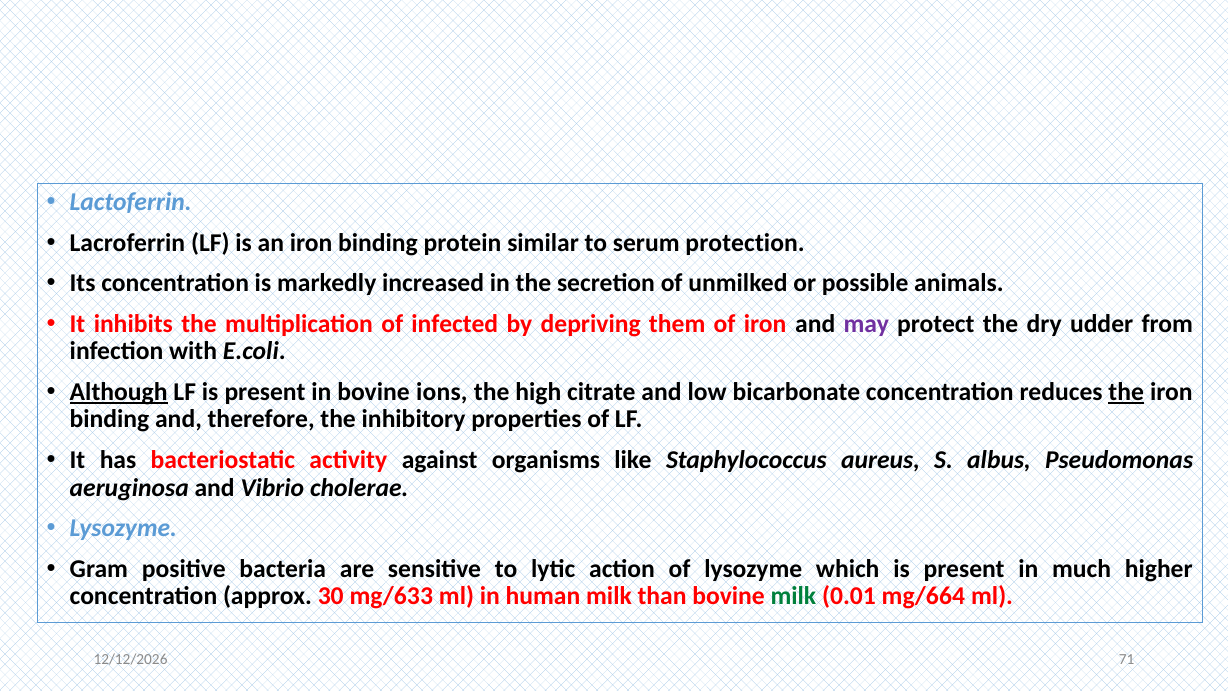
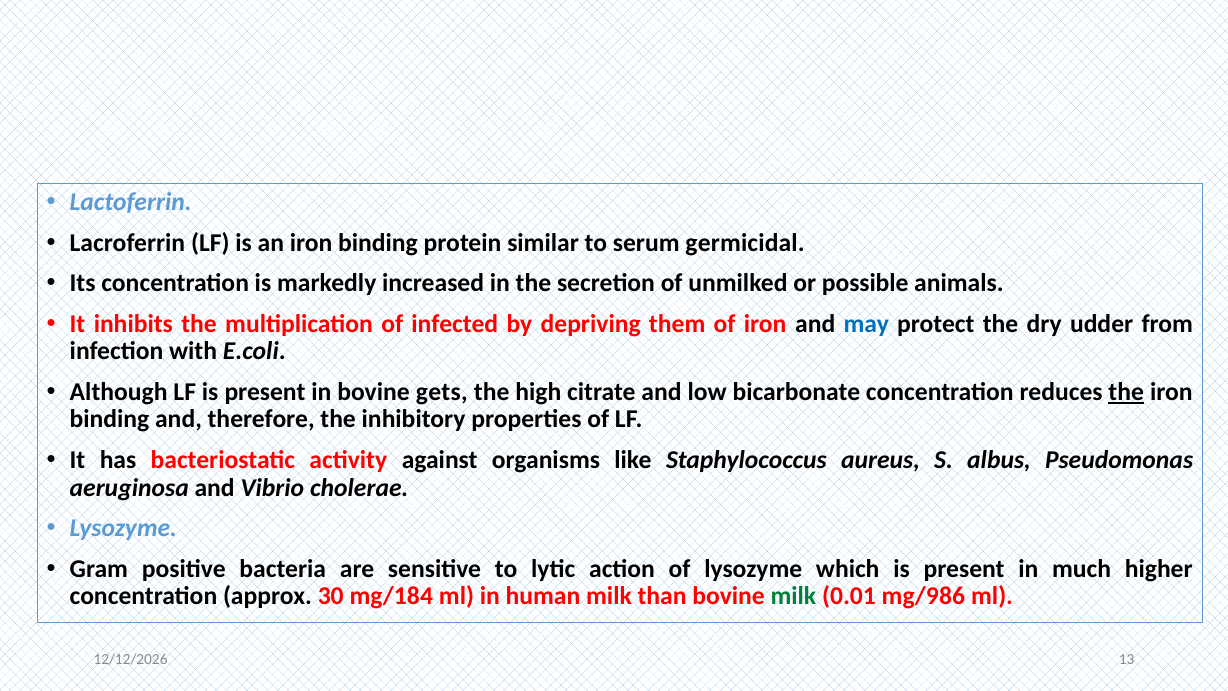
protection: protection -> germicidal (745, 243)
may colour: purple -> blue (866, 324)
Although underline: present -> none (119, 392)
ions: ions -> gets (442, 392)
mg/633: mg/633 -> mg/184 (391, 596)
mg/664: mg/664 -> mg/986 (923, 596)
71: 71 -> 13 (1127, 660)
